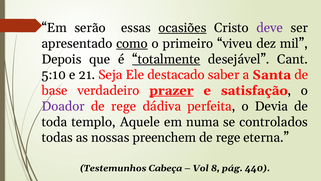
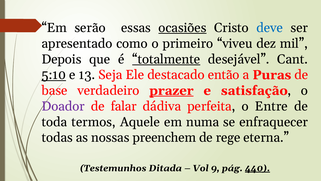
deve colour: purple -> blue (270, 28)
como underline: present -> none (132, 43)
5:10 underline: none -> present (54, 75)
21: 21 -> 13 (87, 75)
saber: saber -> então (224, 75)
Santa: Santa -> Puras (272, 75)
rege: rege -> falar (124, 106)
Devia: Devia -> Entre (271, 106)
templo: templo -> termos (94, 122)
controlados: controlados -> enfraquecer (274, 122)
Cabeça: Cabeça -> Ditada (165, 168)
8: 8 -> 9 (215, 168)
440 underline: none -> present (258, 168)
